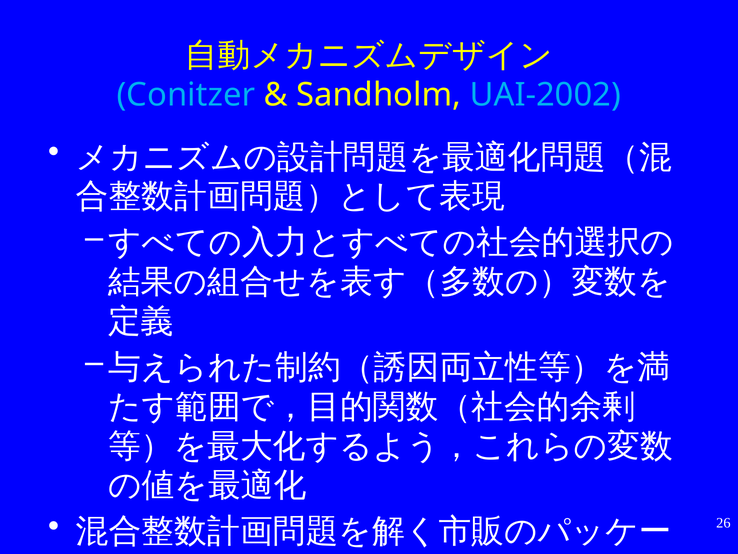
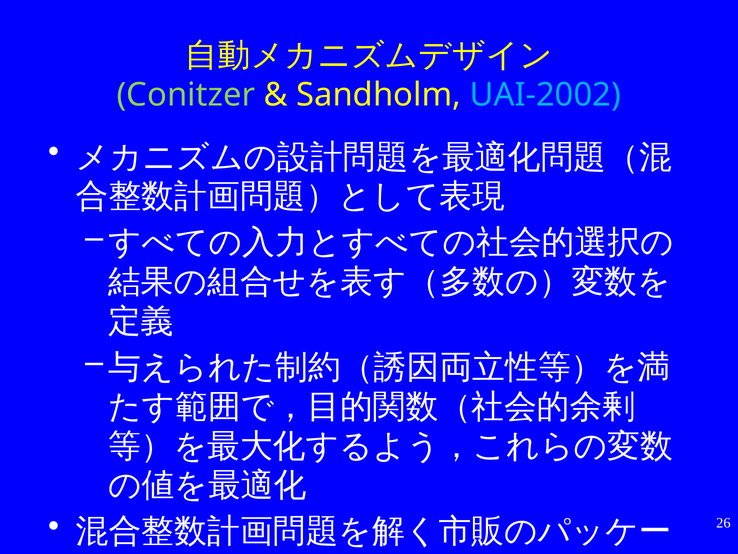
Conitzer colour: light blue -> light green (186, 95)
